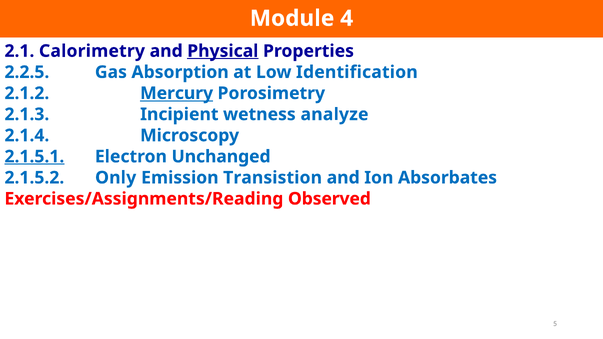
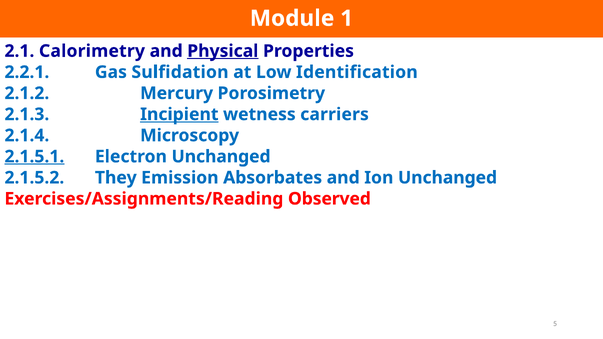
4: 4 -> 1 (347, 18)
2.2.5: 2.2.5 -> 2.2.1 (27, 72)
Absorption: Absorption -> Sulfidation (180, 72)
Mercury underline: present -> none (177, 93)
Incipient underline: none -> present (179, 114)
analyze: analyze -> carriers (335, 114)
Only: Only -> They (116, 178)
Transistion: Transistion -> Absorbates (273, 178)
Ion Absorbates: Absorbates -> Unchanged (448, 178)
